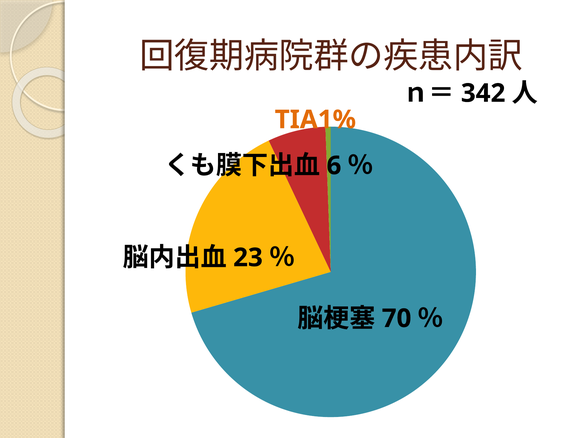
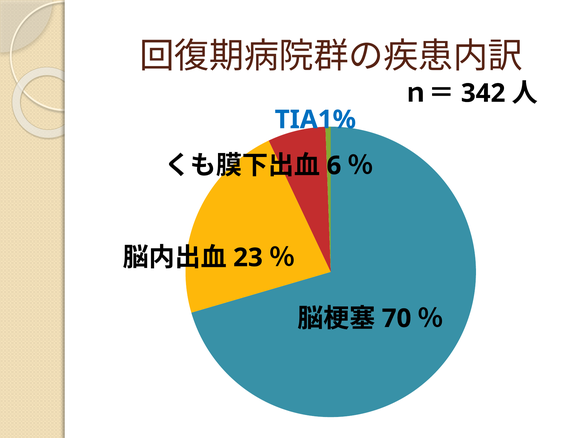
TIA1% colour: orange -> blue (315, 120)
